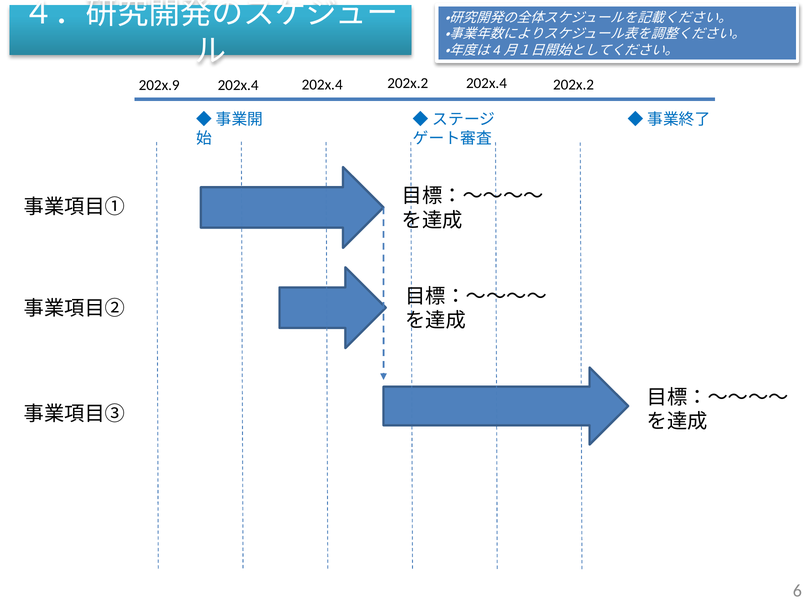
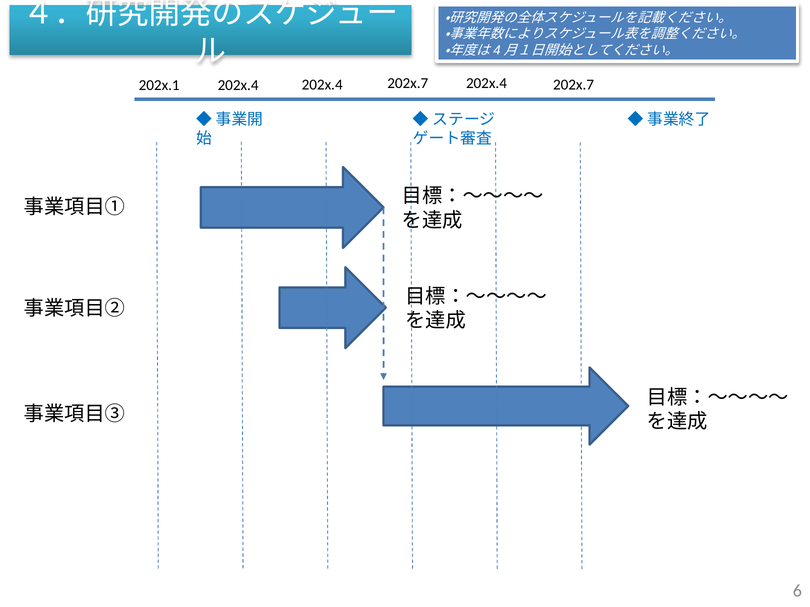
202x.2: 202x.2 -> 202x.7 (408, 83)
202x.2: 202x.2 -> 202x.7 (574, 85)
202x.9: 202x.9 -> 202x.1 (159, 85)
